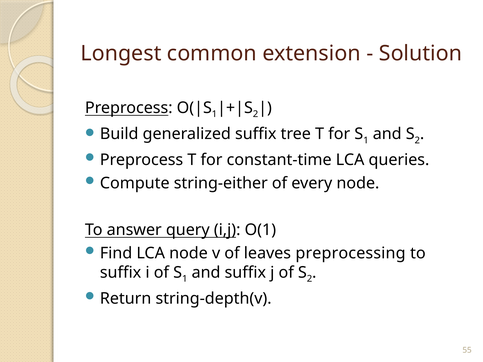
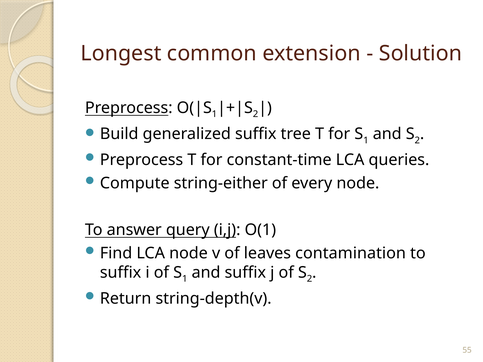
preprocessing: preprocessing -> contamination (351, 254)
